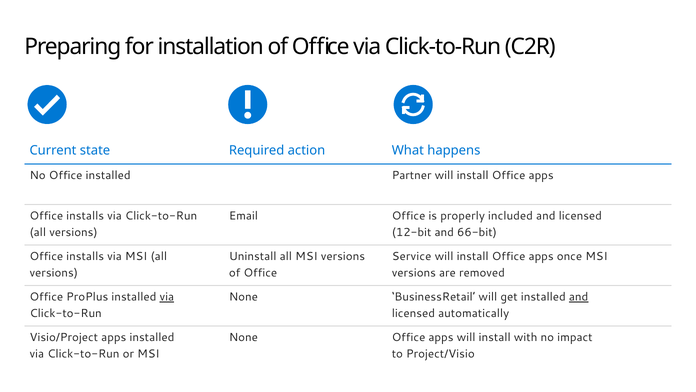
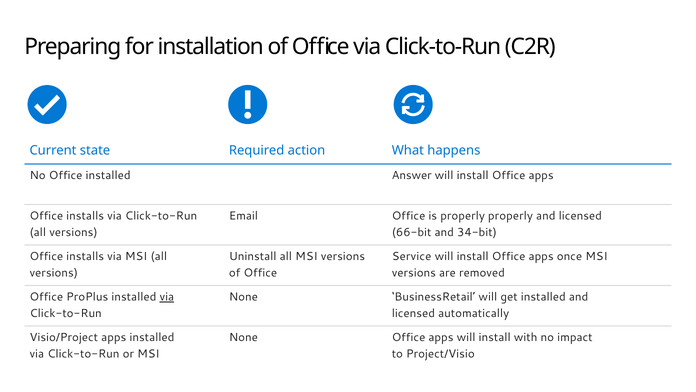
Partner: Partner -> Answer (412, 175)
properly included: included -> properly (510, 216)
12-bit: 12-bit -> 66-bit (412, 232)
66-bit: 66-bit -> 34-bit (477, 232)
and underline: present -> none (579, 297)
